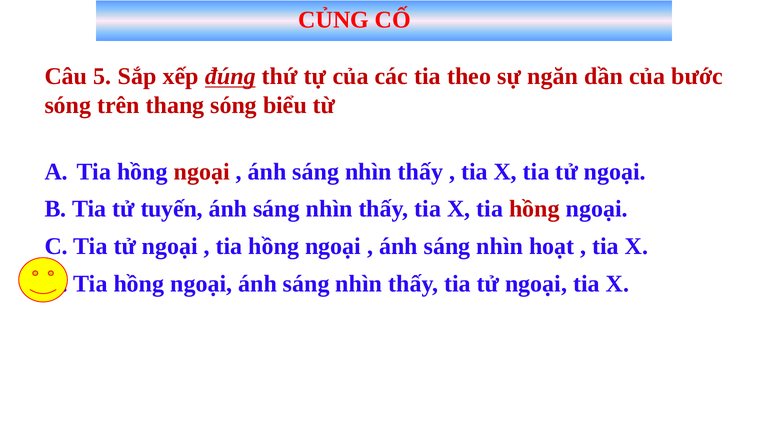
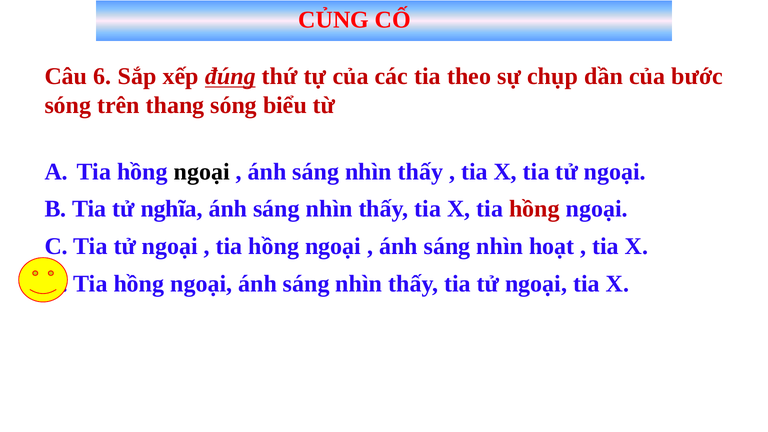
5: 5 -> 6 (102, 77)
ngăn: ngăn -> chụp (553, 77)
ngoại colour: red -> black (202, 172)
tuyến: tuyến -> nghĩa (172, 209)
